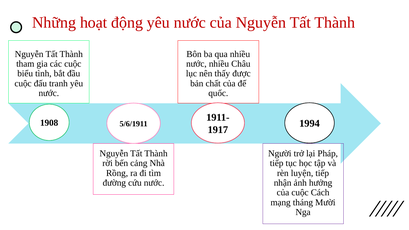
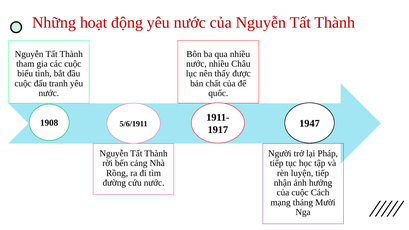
1994: 1994 -> 1947 (310, 124)
